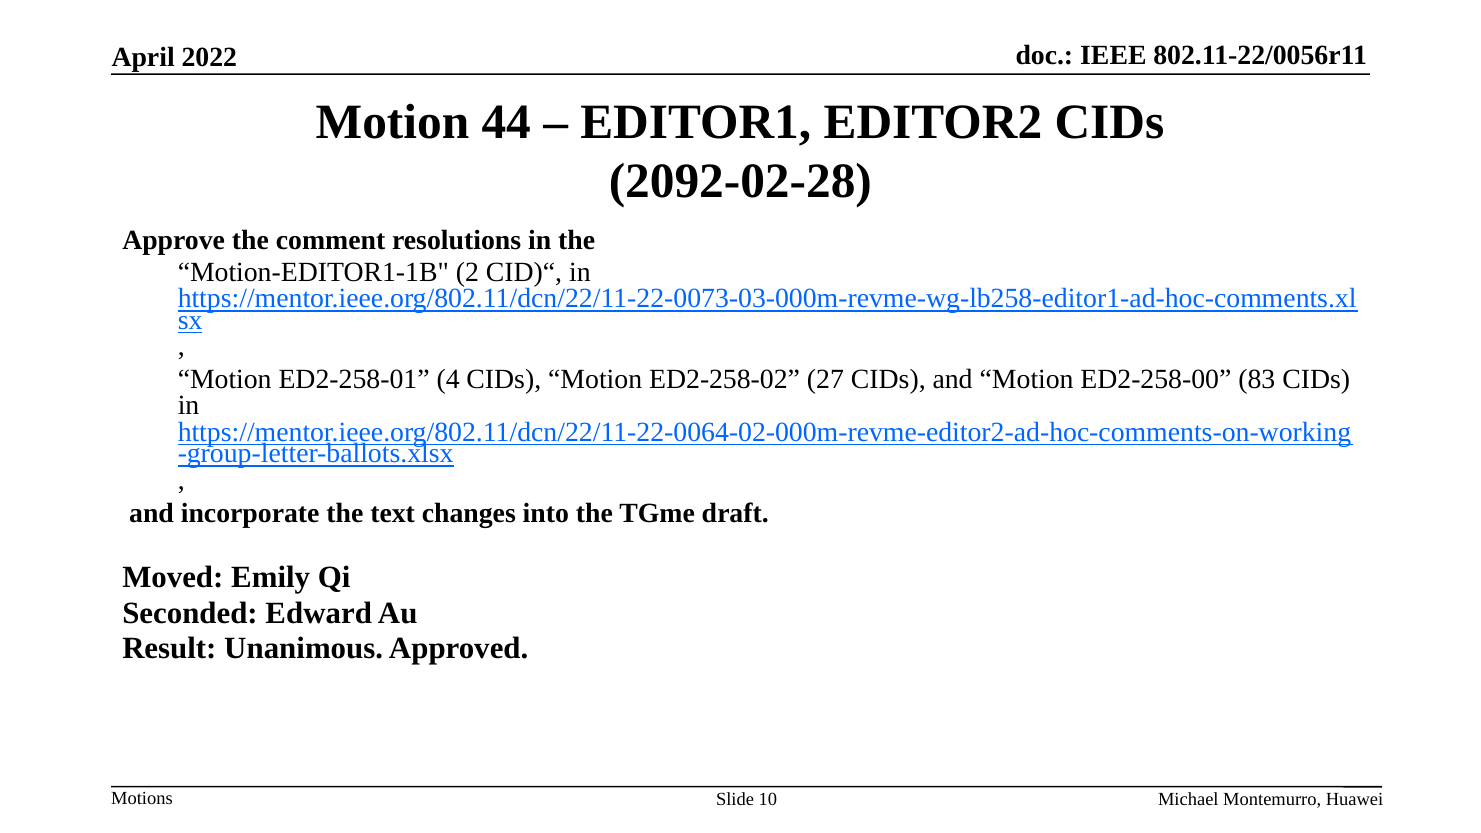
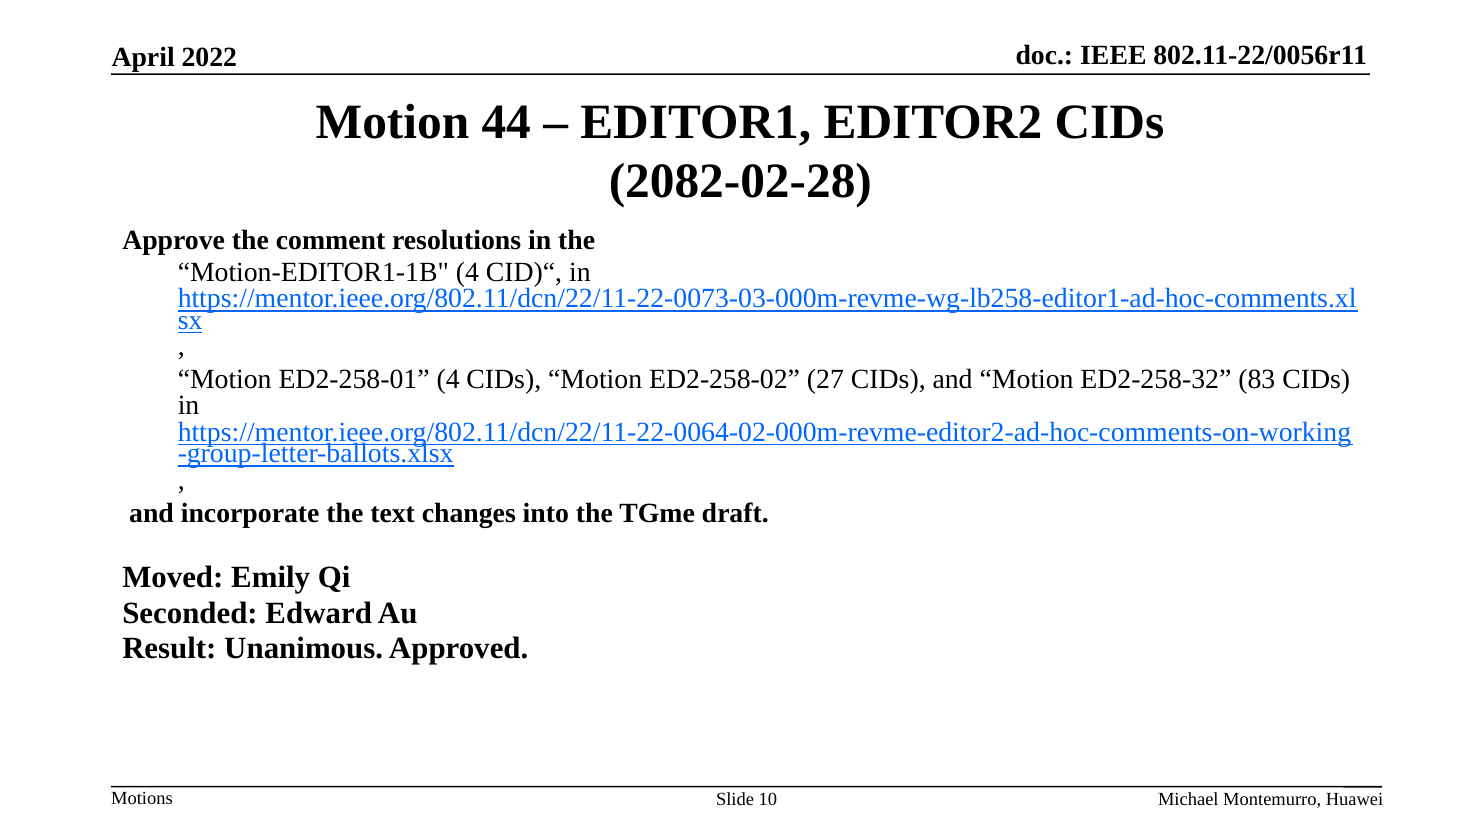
2092-02-28: 2092-02-28 -> 2082-02-28 (740, 181)
Motion-EDITOR1-1B 2: 2 -> 4 (467, 272)
ED2-258-00: ED2-258-00 -> ED2-258-32 (1156, 379)
